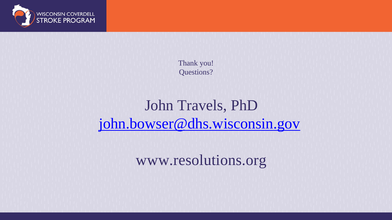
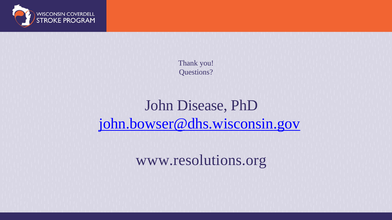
Travels: Travels -> Disease (202, 106)
